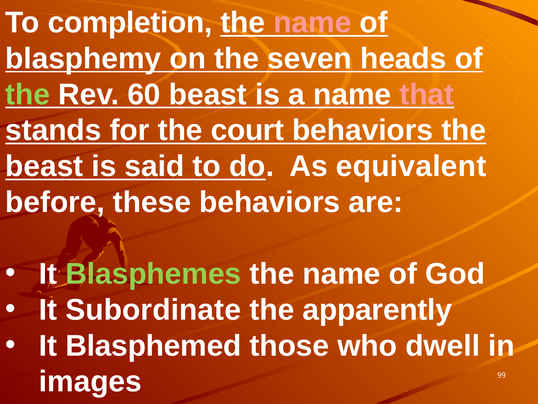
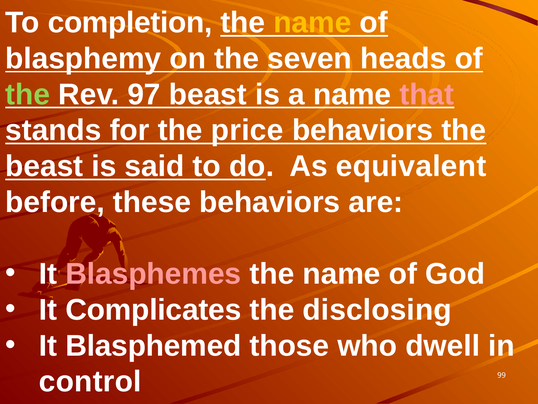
name colour: pink -> yellow (312, 23)
60: 60 -> 97 (144, 94)
court: court -> price (247, 130)
Blasphemes colour: light green -> pink (153, 274)
Subordinate: Subordinate -> Complicates (153, 310)
apparently: apparently -> disclosing (377, 310)
images: images -> control (90, 381)
